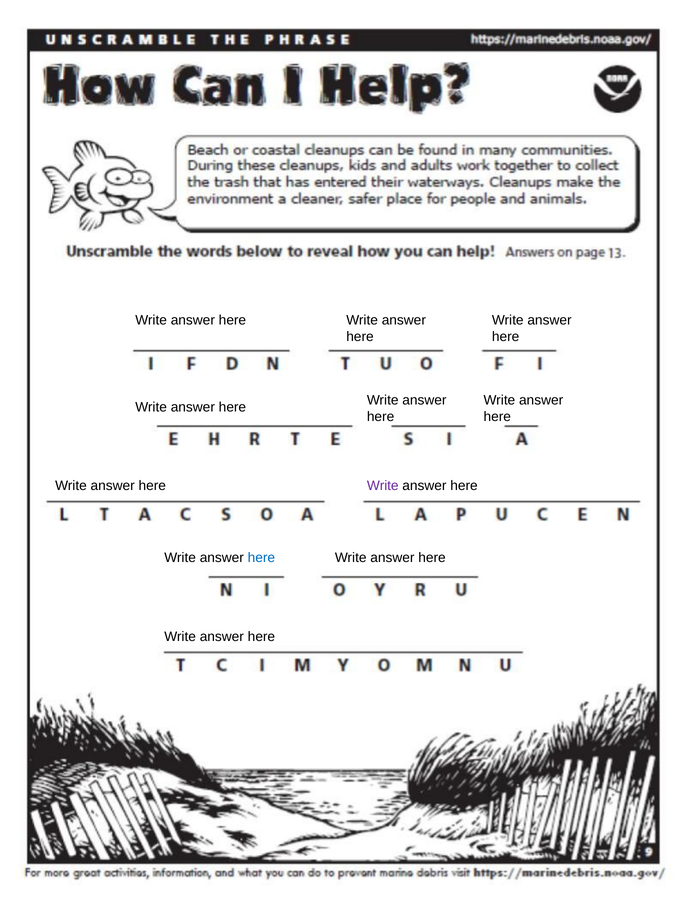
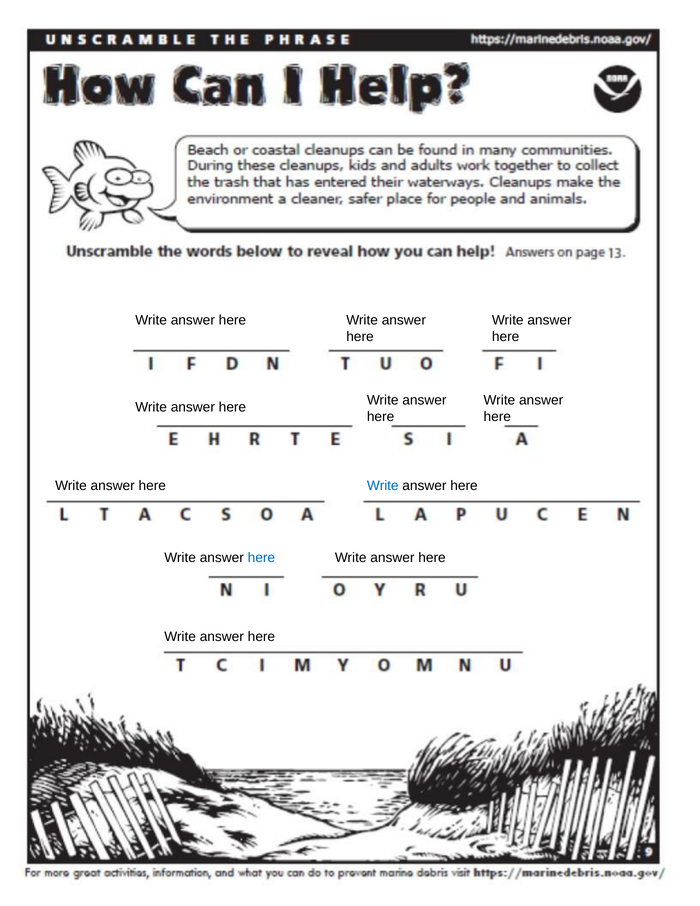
Write colour: purple -> blue (383, 486)
